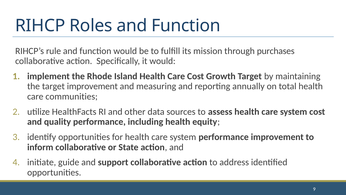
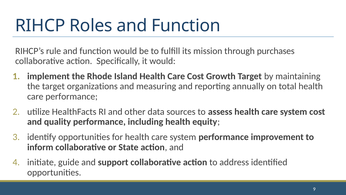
target improvement: improvement -> organizations (92, 86)
care communities: communities -> performance (72, 96)
